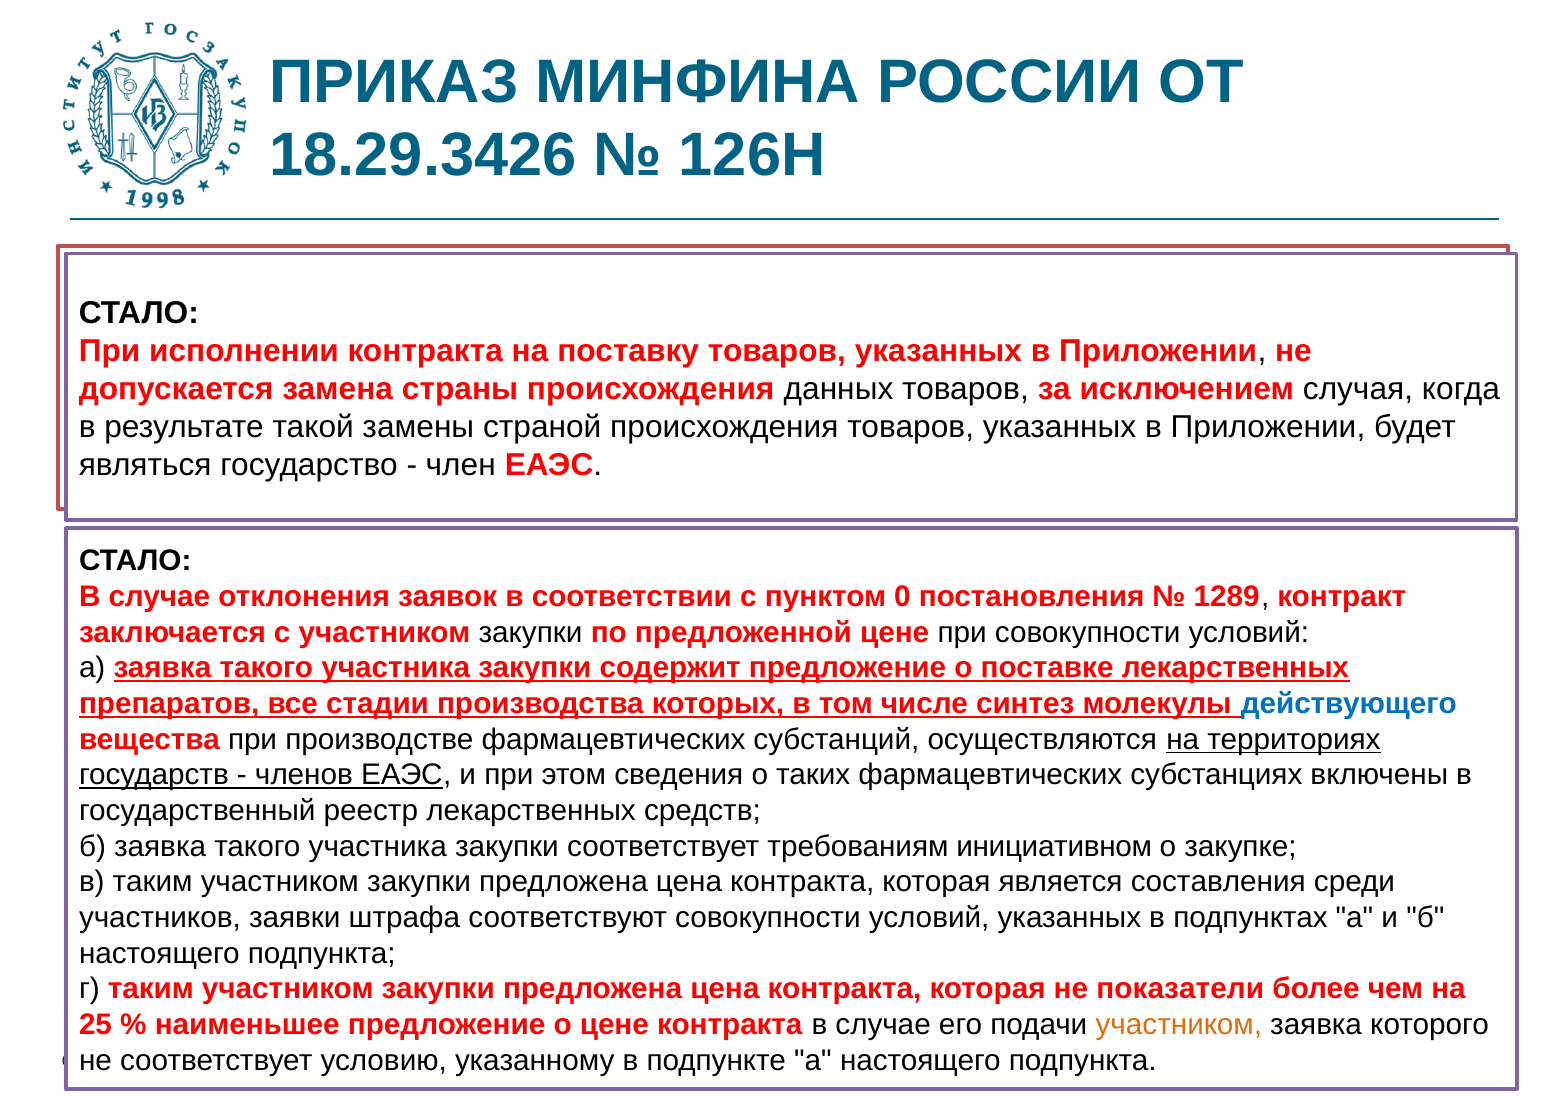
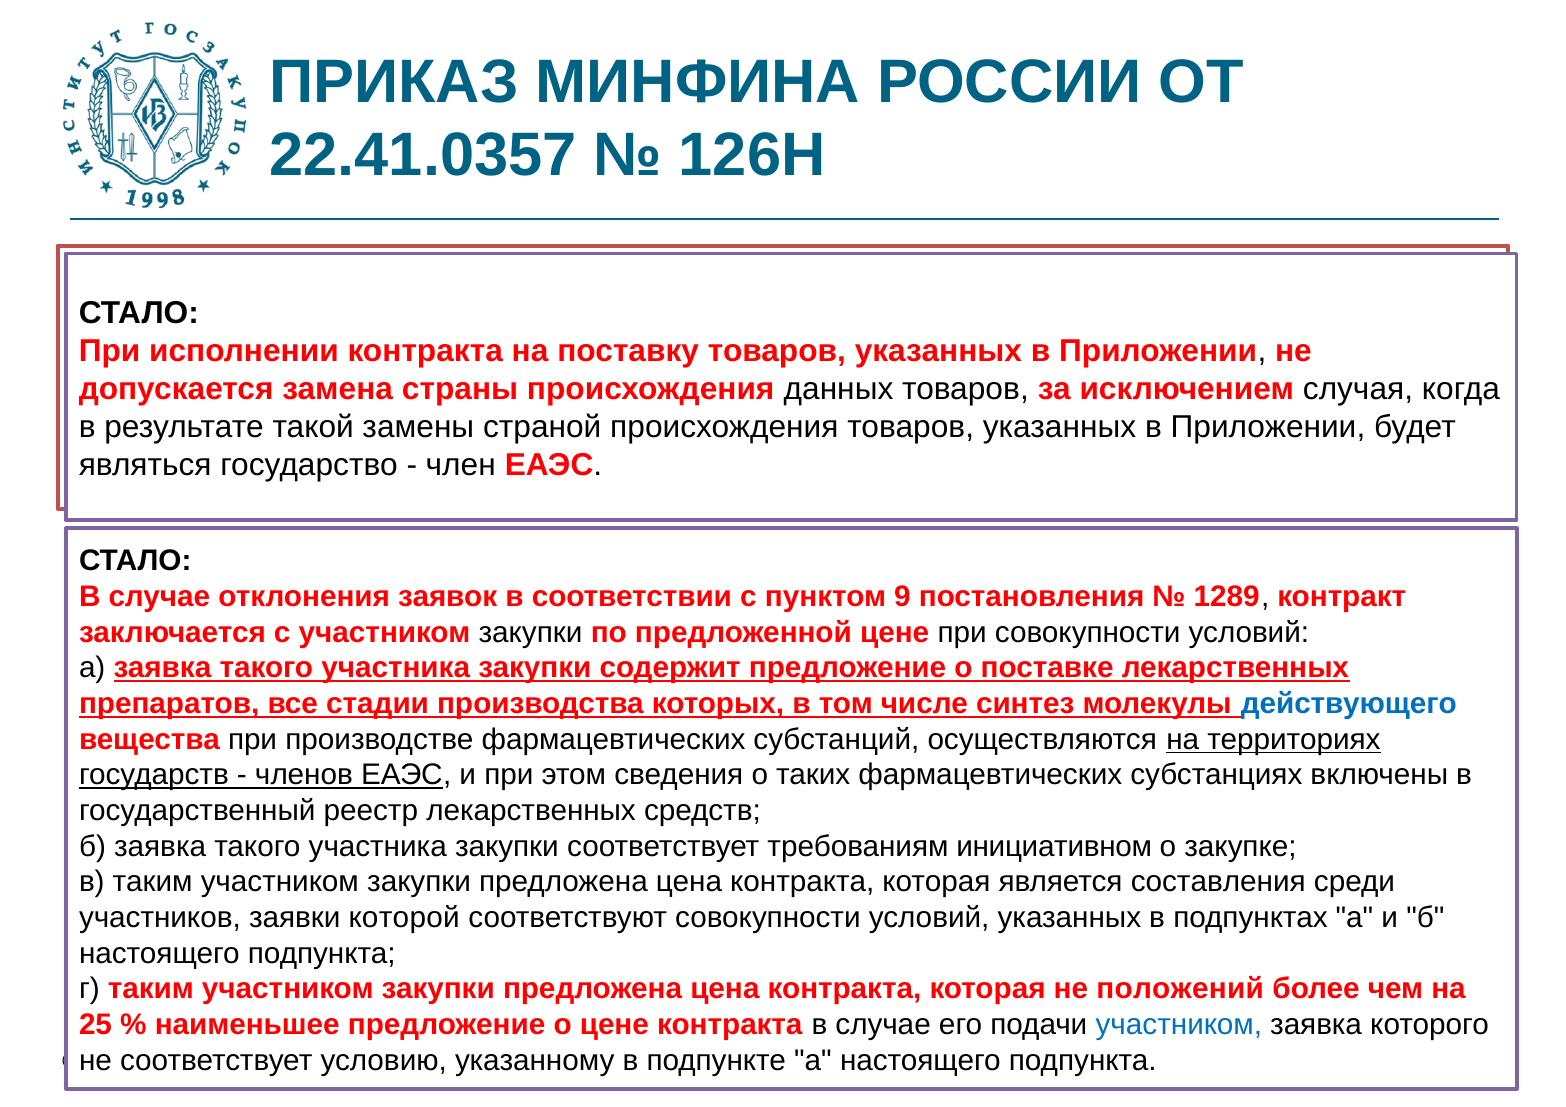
18.29.3426: 18.29.3426 -> 22.41.0357 (423, 156)
0: 0 -> 9 (902, 597)
штрафа: штрафа -> которой (404, 918)
показатели: показатели -> положений (1180, 989)
участником colour: orange -> blue (1179, 1025)
